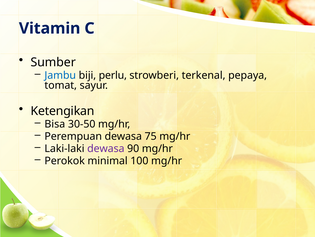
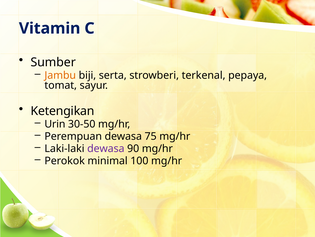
Jambu colour: blue -> orange (60, 75)
perlu: perlu -> serta (113, 75)
Bisa: Bisa -> Urin (55, 124)
